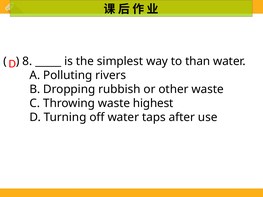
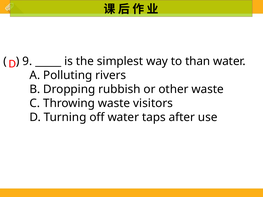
8: 8 -> 9 (27, 61)
highest: highest -> visitors (153, 103)
